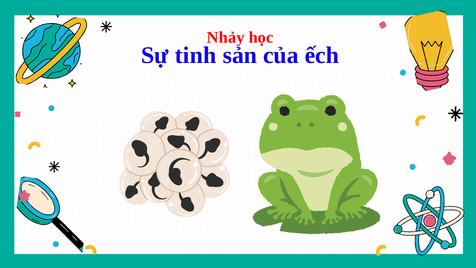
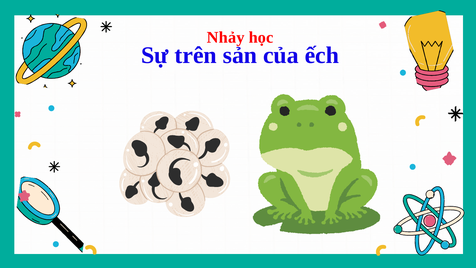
tinh: tinh -> trên (196, 55)
